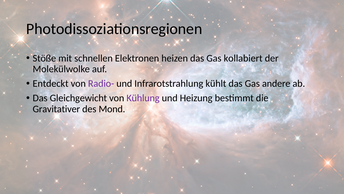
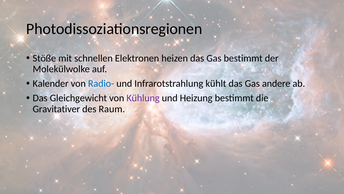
Gas kollabiert: kollabiert -> bestimmt (243, 58)
Entdeckt: Entdeckt -> Kalender (51, 83)
Radio- colour: purple -> blue (101, 83)
Mond: Mond -> Raum (112, 109)
